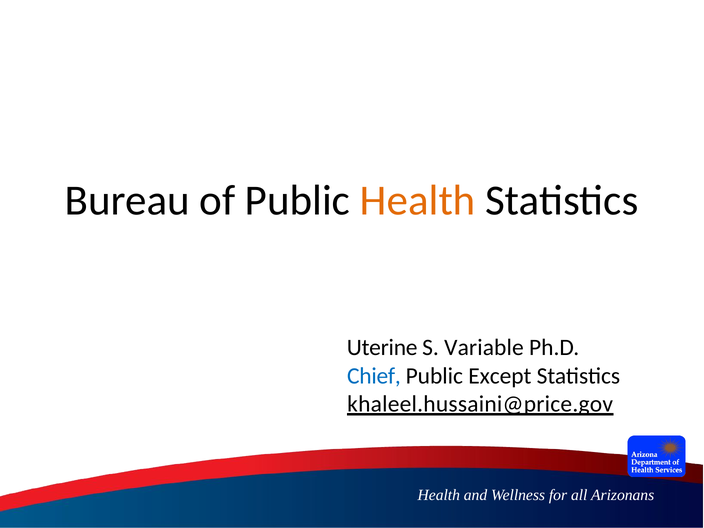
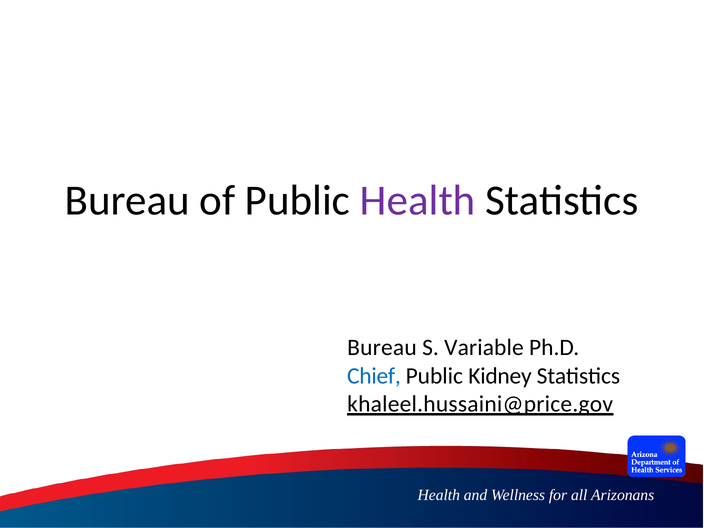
Health colour: orange -> purple (418, 200)
Uterine: Uterine -> Bureau (382, 348)
Except: Except -> Kidney (500, 376)
